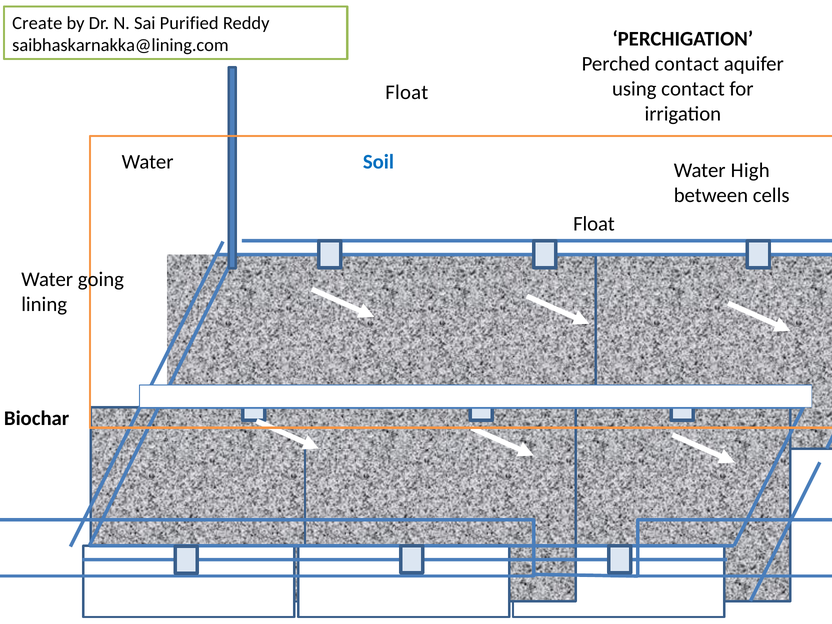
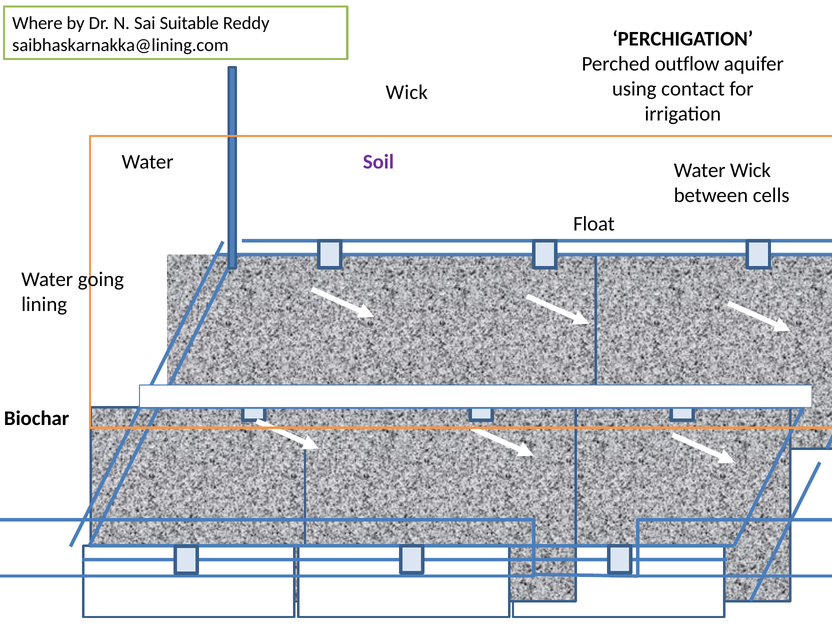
Create: Create -> Where (37, 23)
Purified: Purified -> Suitable (189, 23)
Perched contact: contact -> outflow (687, 64)
Float: Float -> Wick (407, 92)
Soil colour: blue -> purple (378, 162)
Water High: High -> Wick (750, 171)
